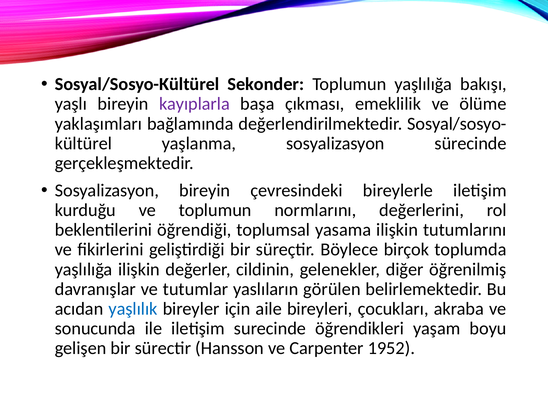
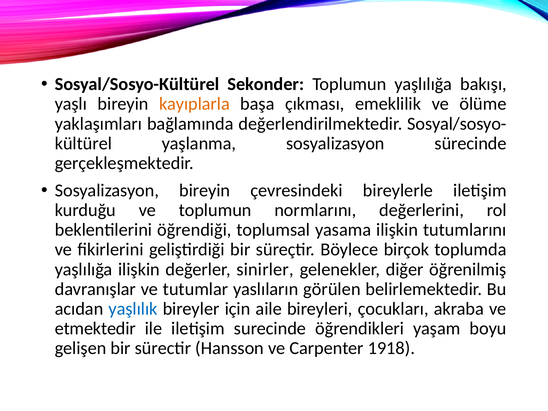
kayıplarla colour: purple -> orange (194, 104)
cildinin: cildinin -> sinirler (265, 269)
sonucunda: sonucunda -> etmektedir (95, 328)
1952: 1952 -> 1918 (391, 348)
